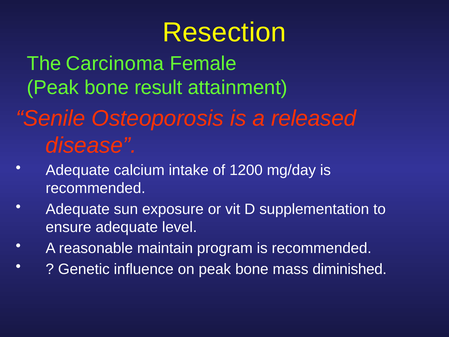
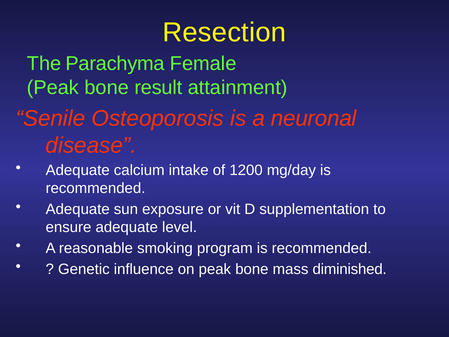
Carcinoma: Carcinoma -> Parachyma (115, 63)
released: released -> neuronal (314, 118)
maintain: maintain -> smoking (165, 248)
